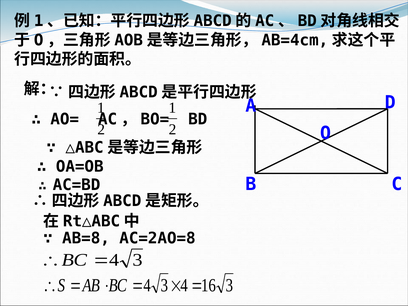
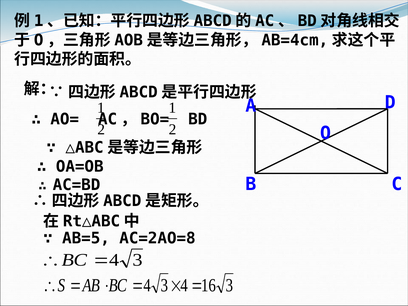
AB=8: AB=8 -> AB=5 (86, 238)
